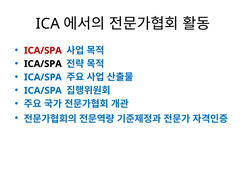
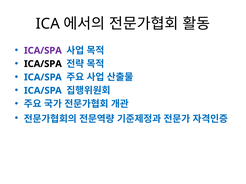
ICA/SPA colour: red -> purple (43, 51)
